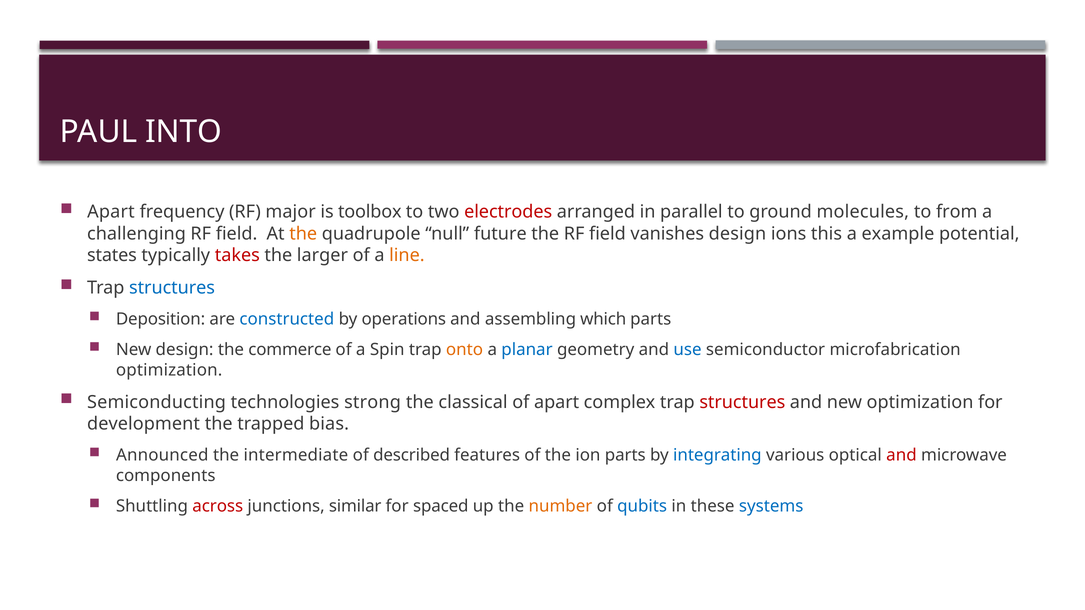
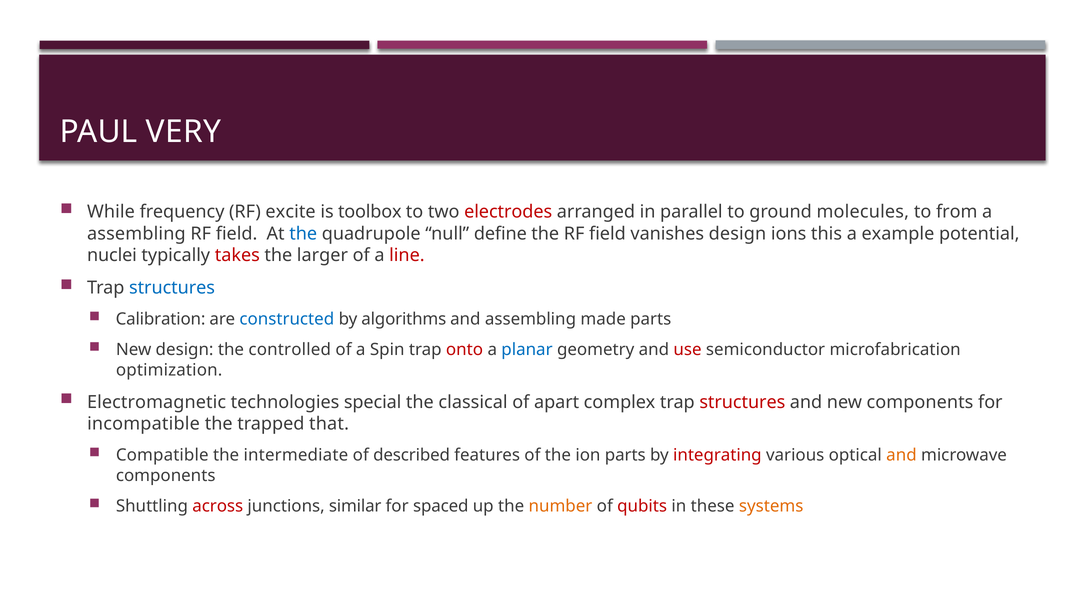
INTO: INTO -> VERY (184, 132)
Apart: Apart -> While (111, 212)
major: major -> excite (291, 212)
challenging: challenging -> assembling (136, 234)
the colour: orange -> blue (303, 234)
future: future -> define (500, 234)
states: states -> nuclei (112, 255)
line colour: orange -> red (407, 255)
Deposition: Deposition -> Calibration (161, 319)
operations: operations -> algorithms (404, 319)
which: which -> made (603, 319)
commerce: commerce -> controlled (290, 350)
onto colour: orange -> red (464, 350)
use colour: blue -> red (688, 350)
Semiconducting: Semiconducting -> Electromagnetic (157, 402)
strong: strong -> special (373, 402)
new optimization: optimization -> components (920, 402)
development: development -> incompatible (143, 424)
bias: bias -> that (329, 424)
Announced: Announced -> Compatible (162, 455)
integrating colour: blue -> red (717, 455)
and colour: red -> orange (901, 455)
qubits colour: blue -> red (642, 506)
systems colour: blue -> orange (771, 506)
